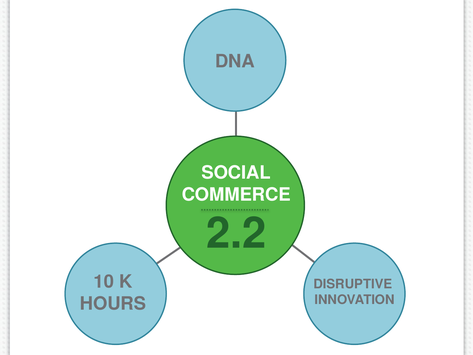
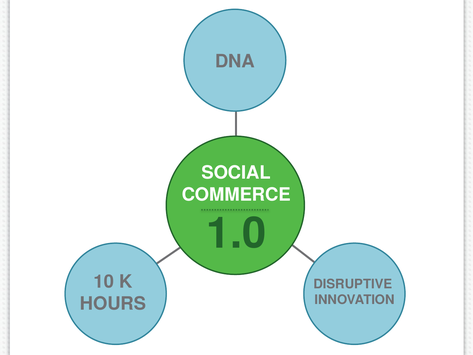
2.2: 2.2 -> 1.0 (236, 234)
